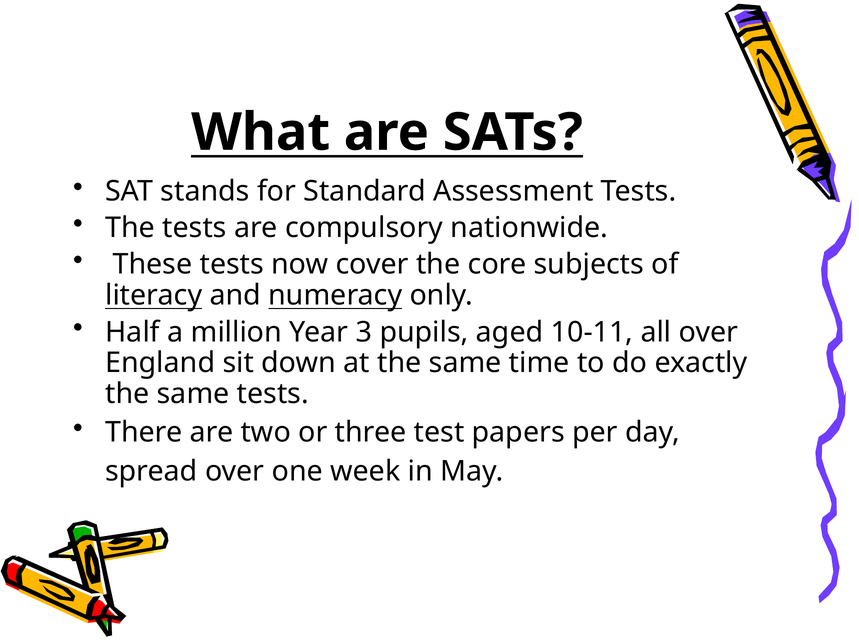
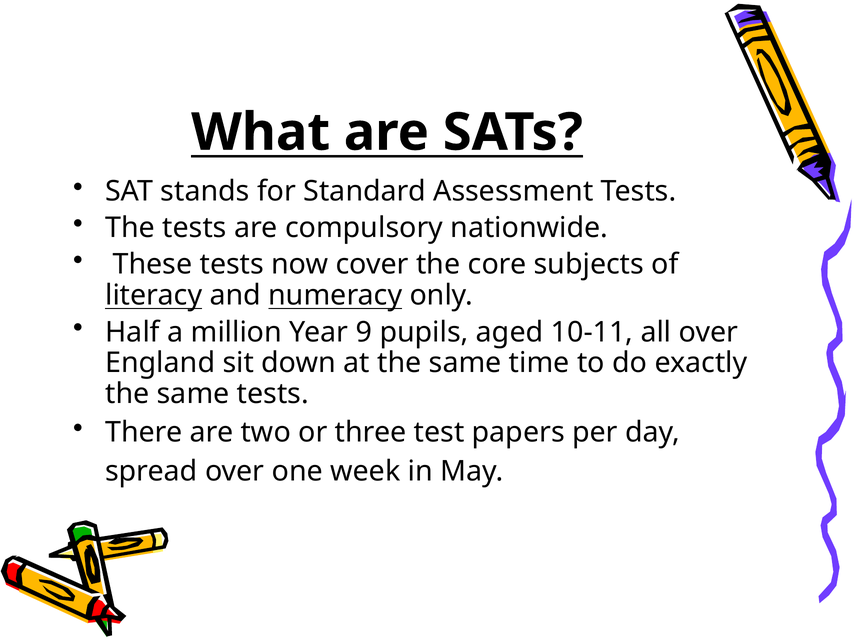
3: 3 -> 9 (364, 332)
